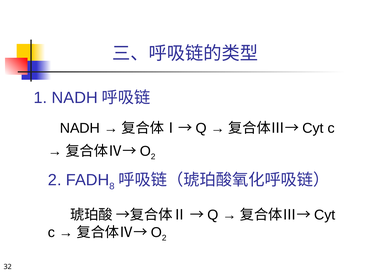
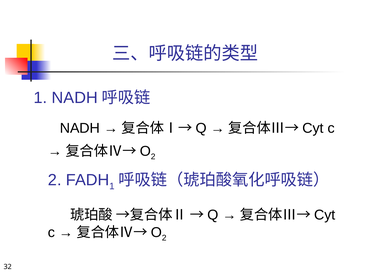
8: 8 -> 1 (112, 186)
